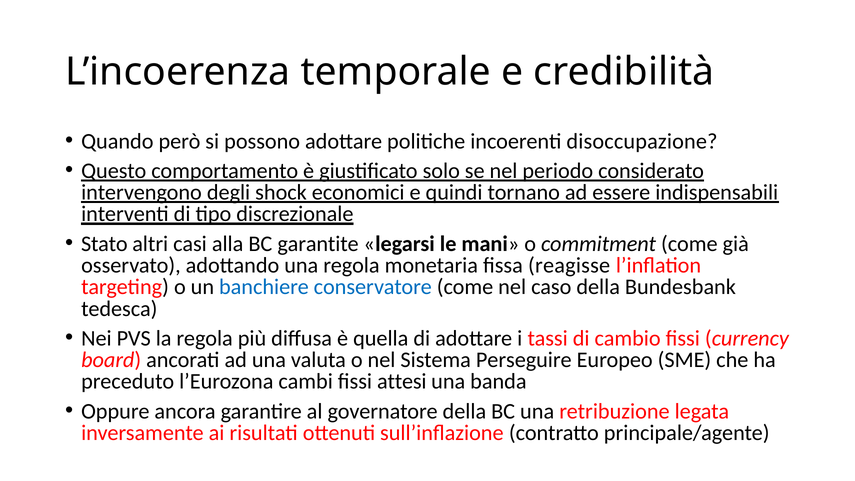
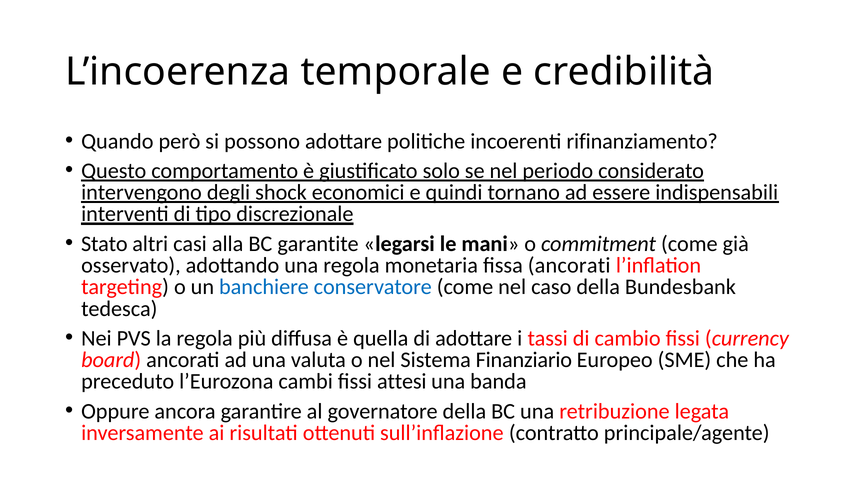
disoccupazione: disoccupazione -> rifinanziamento (642, 141)
fissa reagisse: reagisse -> ancorati (569, 265)
Perseguire: Perseguire -> Finanziario (524, 360)
